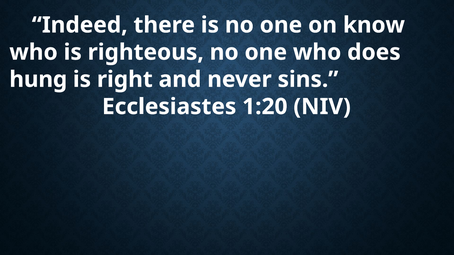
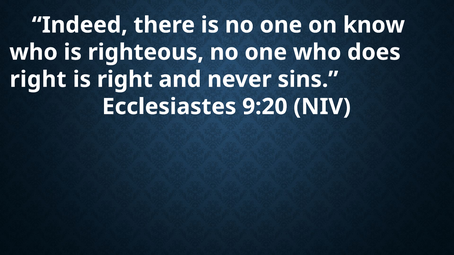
hung: hung -> right (38, 80)
1:20: 1:20 -> 9:20 (265, 107)
